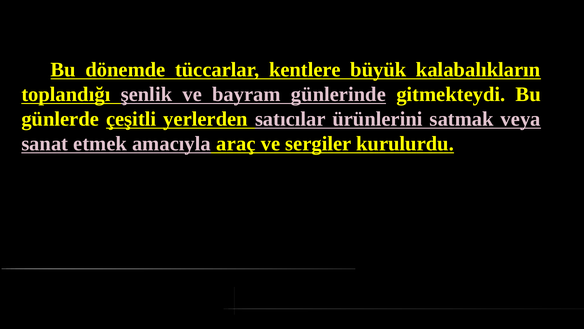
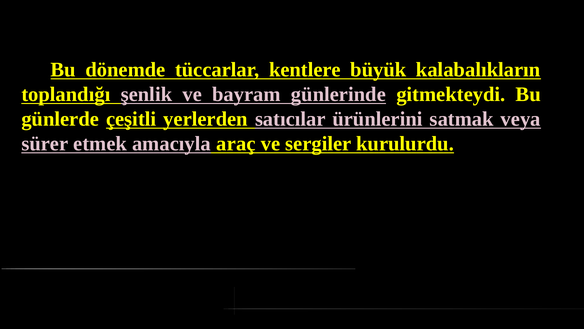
sanat: sanat -> sürer (45, 144)
